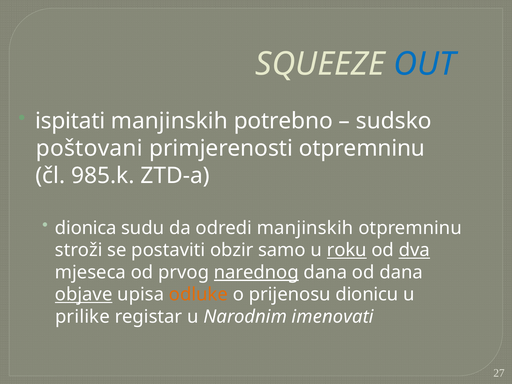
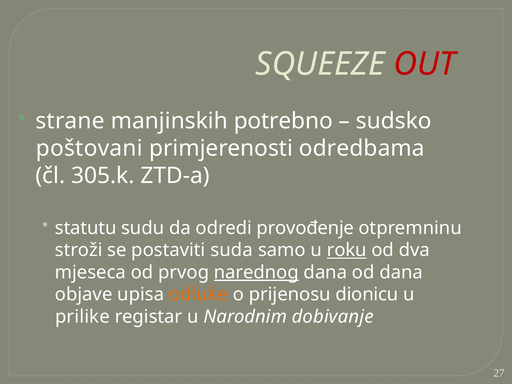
OUT colour: blue -> red (425, 64)
ispitati: ispitati -> strane (70, 121)
primjerenosti otpremninu: otpremninu -> odredbama (362, 148)
985.k: 985.k -> 305.k (103, 176)
dionica: dionica -> statutu (86, 228)
odredi manjinskih: manjinskih -> provođenje (305, 228)
obzir: obzir -> suda (232, 250)
dva underline: present -> none (414, 250)
objave underline: present -> none (84, 295)
imenovati: imenovati -> dobivanje (333, 317)
